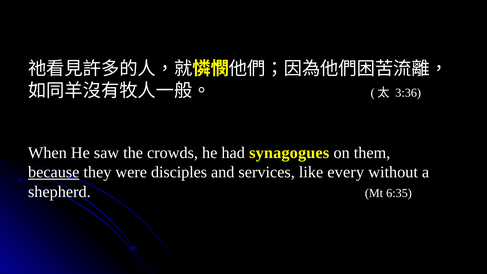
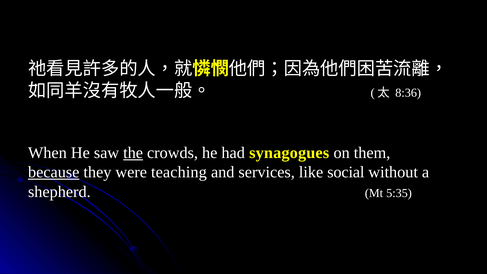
3:36: 3:36 -> 8:36 (408, 93)
the underline: none -> present (133, 153)
disciples: disciples -> teaching (179, 172)
every: every -> social (346, 172)
6:35: 6:35 -> 5:35 (399, 193)
